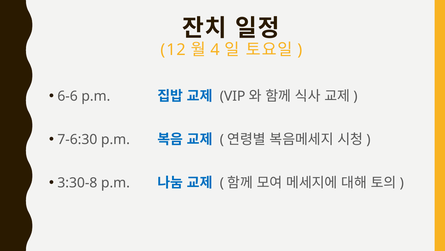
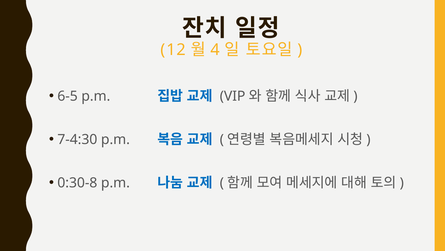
6-6: 6-6 -> 6-5 (68, 96)
7-6:30: 7-6:30 -> 7-4:30 (77, 139)
3:30-8: 3:30-8 -> 0:30-8 (77, 182)
